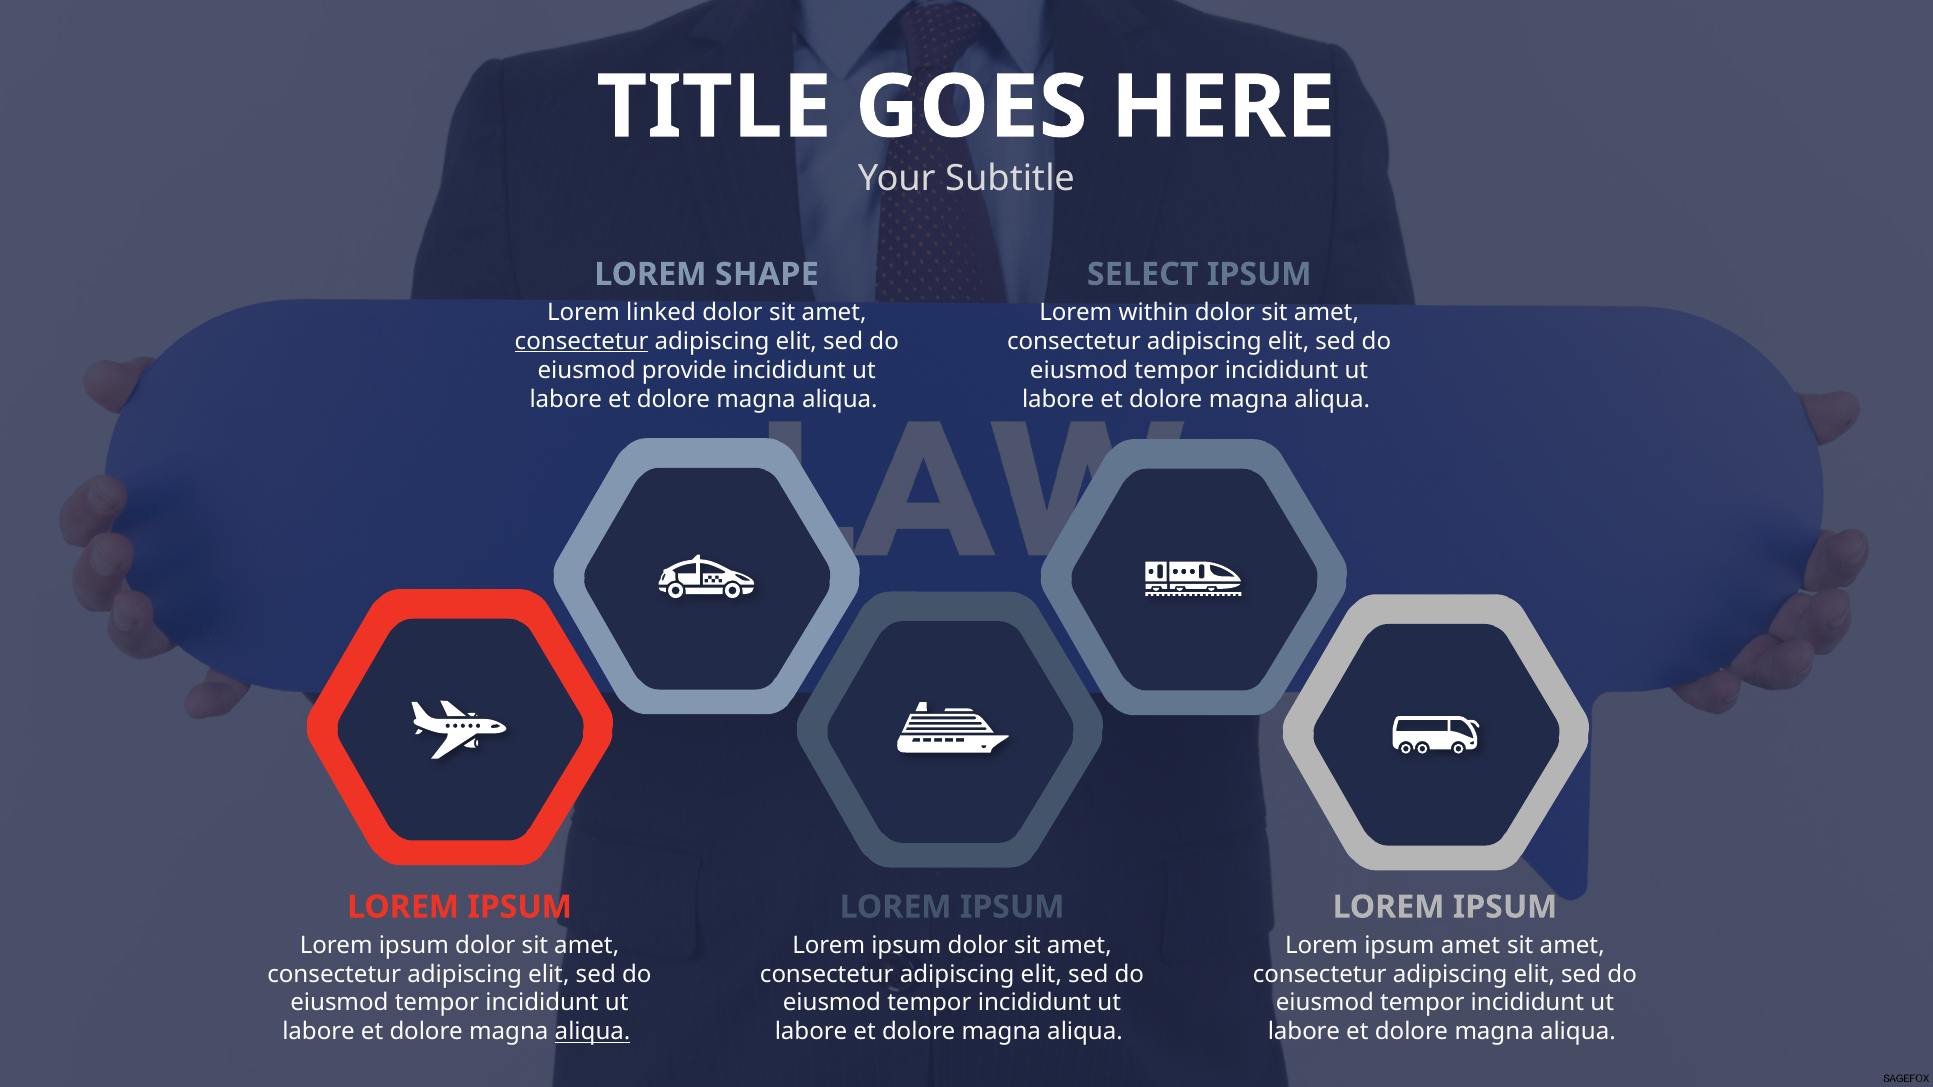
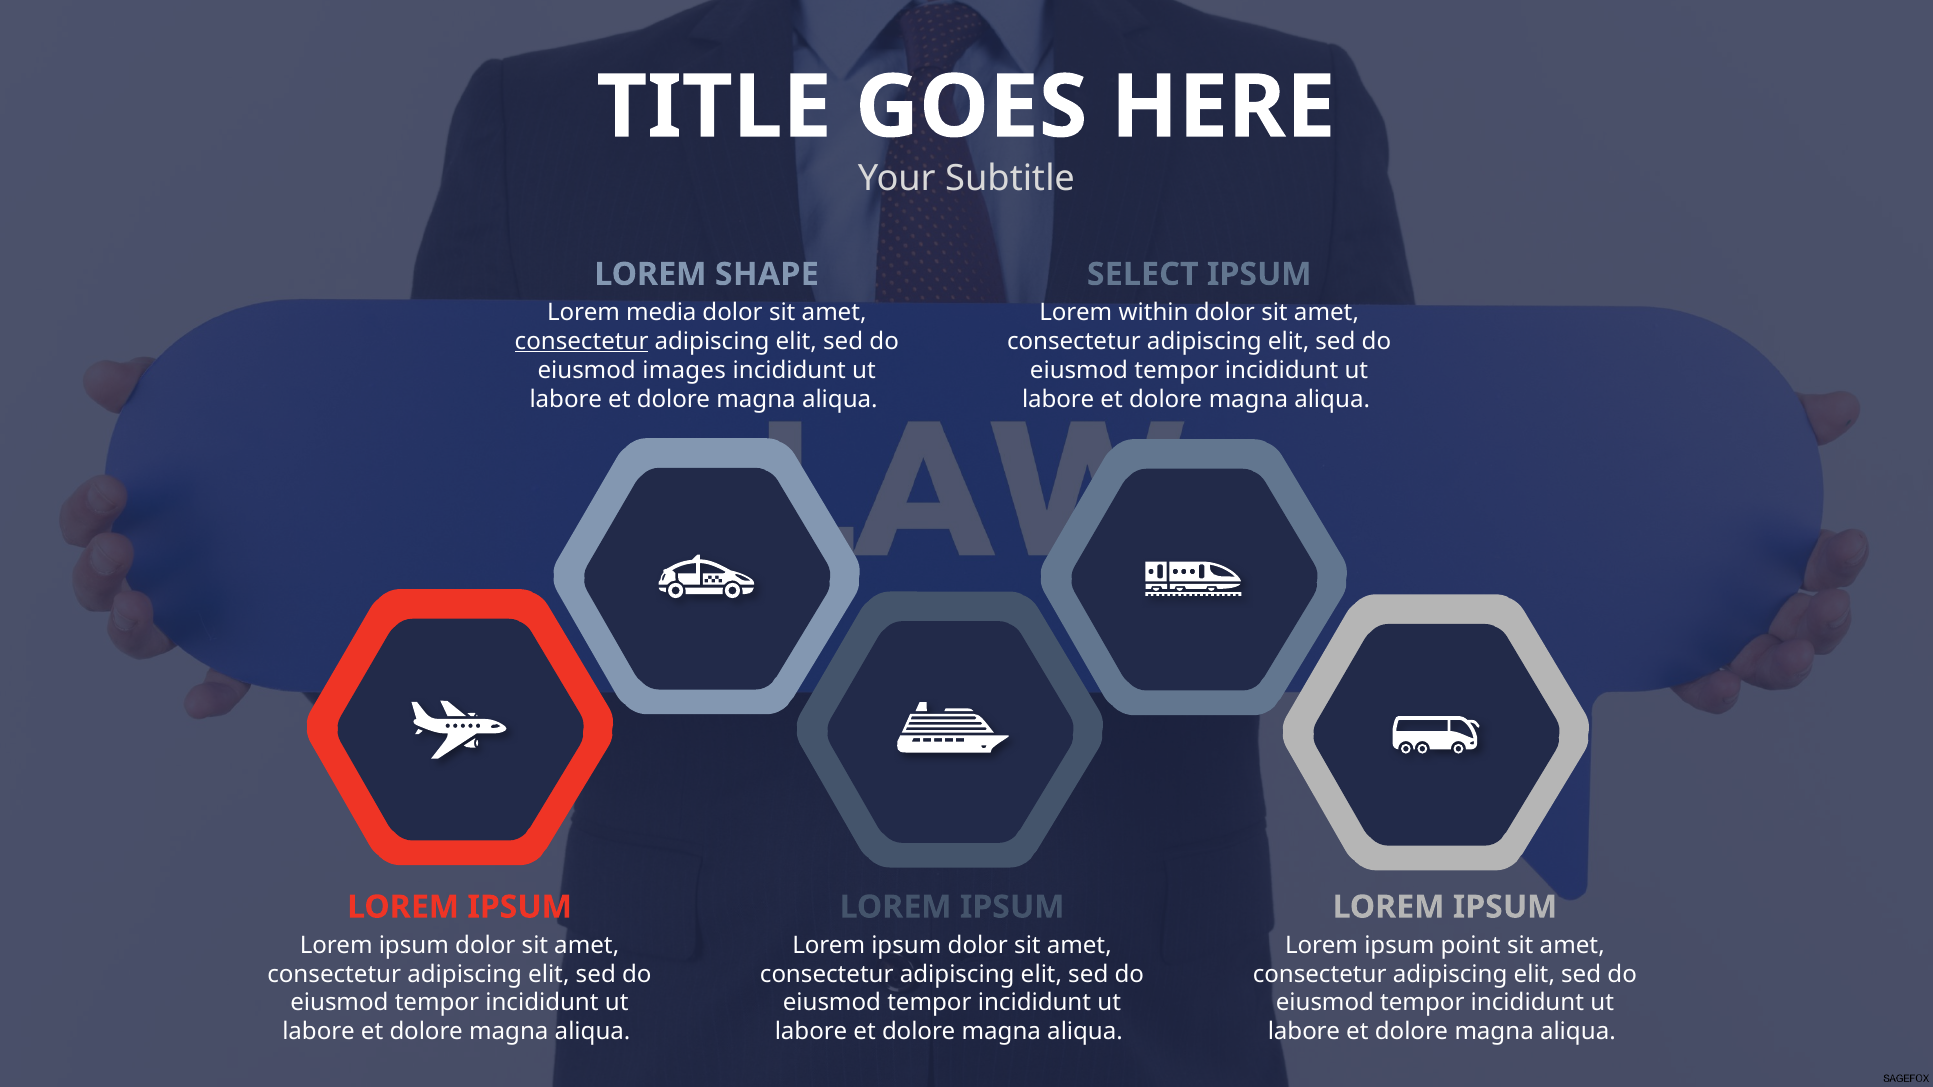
linked: linked -> media (661, 312)
provide: provide -> images (684, 370)
ipsum amet: amet -> point (1471, 945)
aliqua underline: present -> none (593, 1032)
